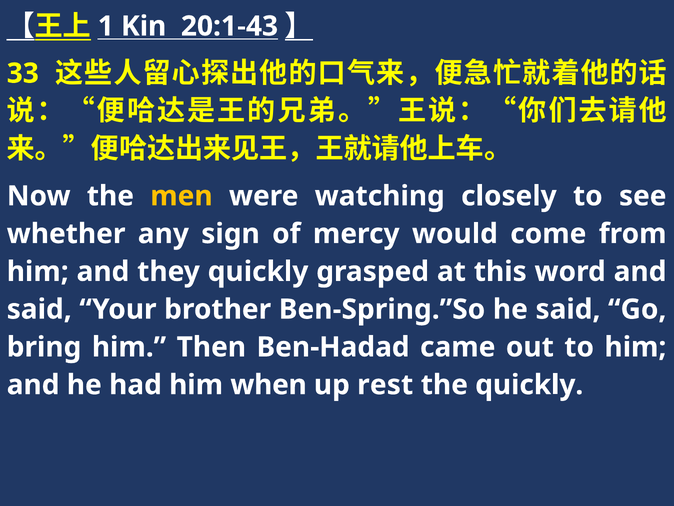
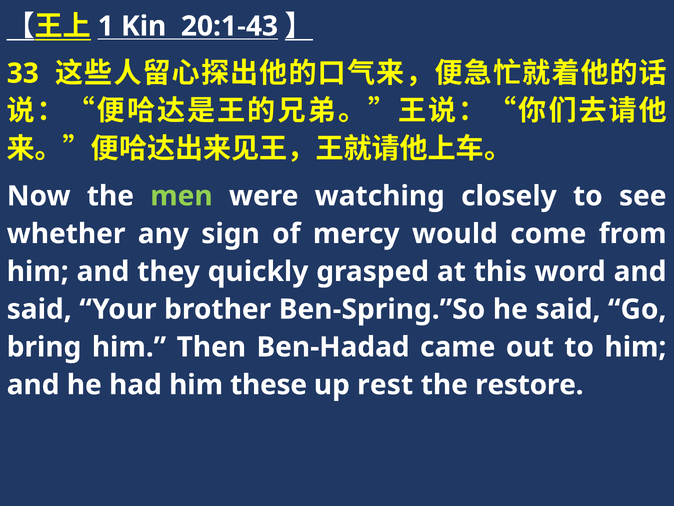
men colour: yellow -> light green (181, 196)
when: when -> these (269, 385)
the quickly: quickly -> restore (529, 385)
